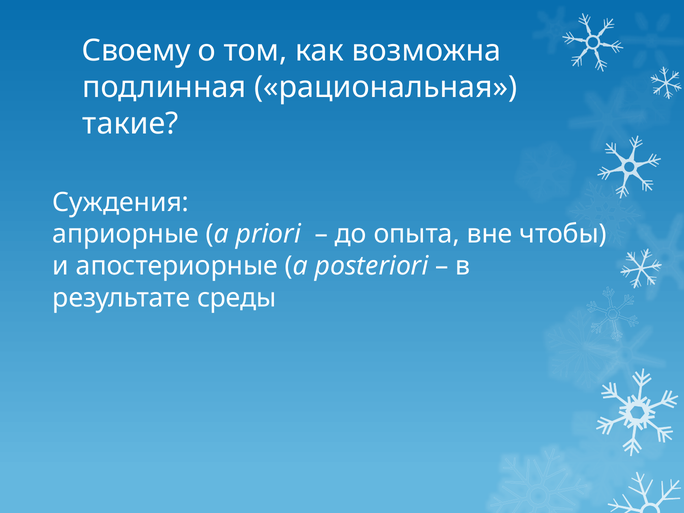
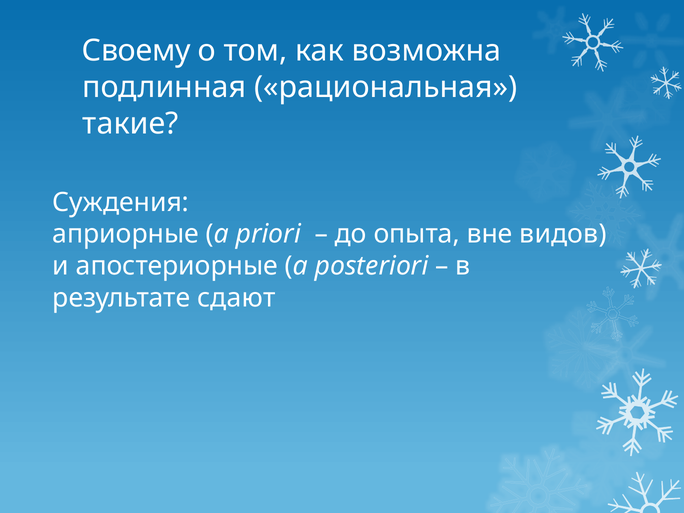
чтобы: чтобы -> видов (563, 234)
среды: среды -> сдают (236, 298)
